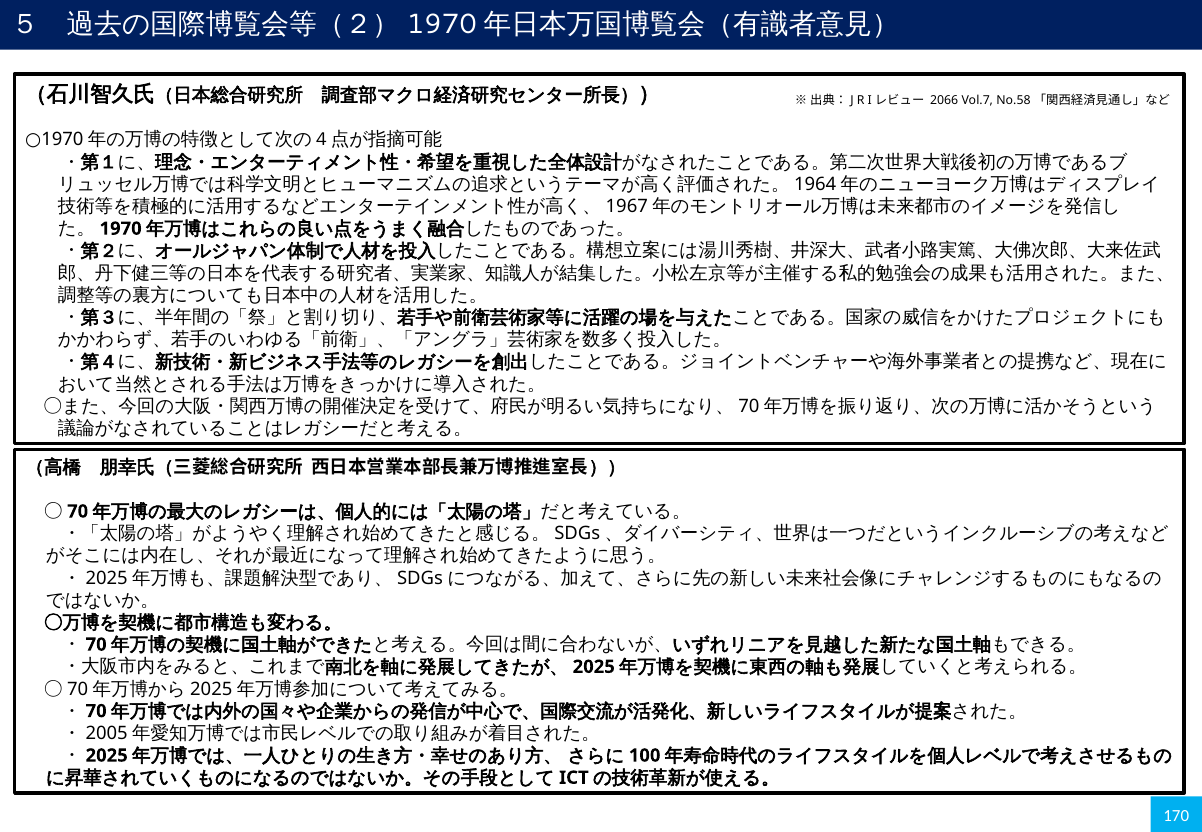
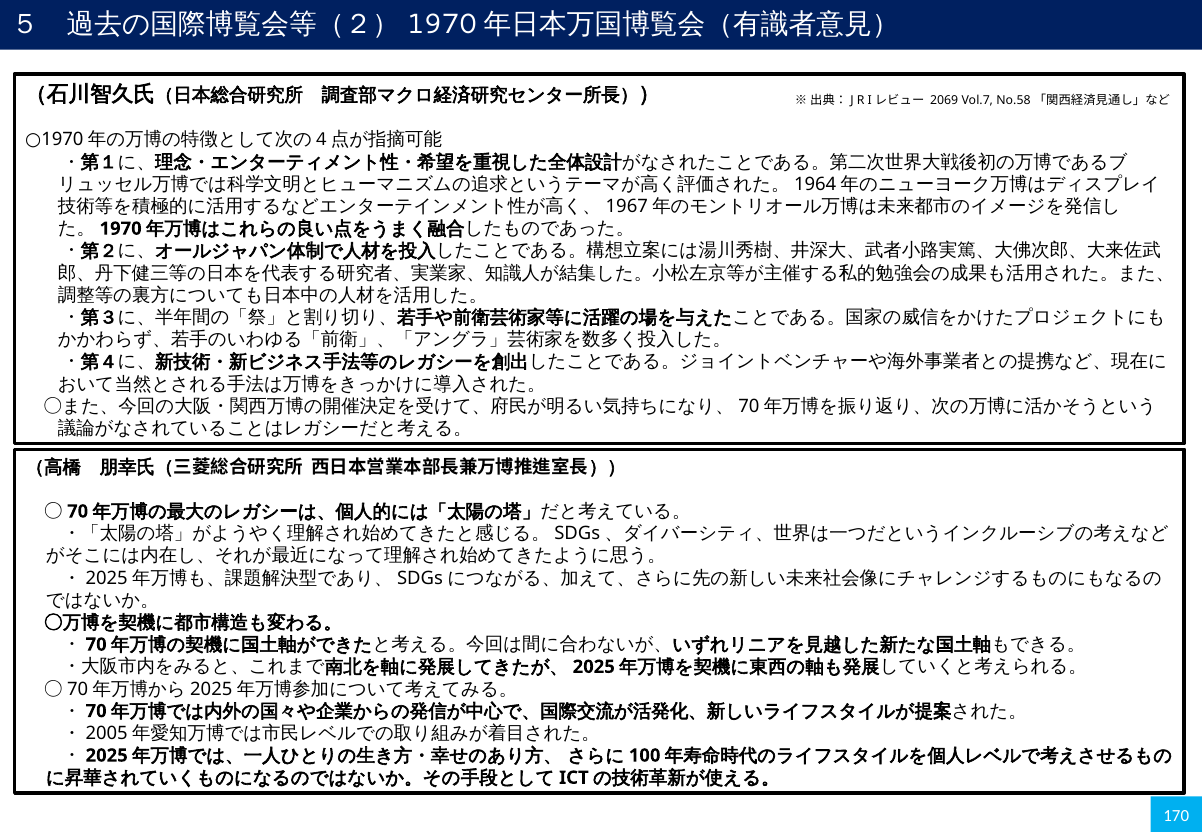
2066: 2066 -> 2069 (944, 100)
